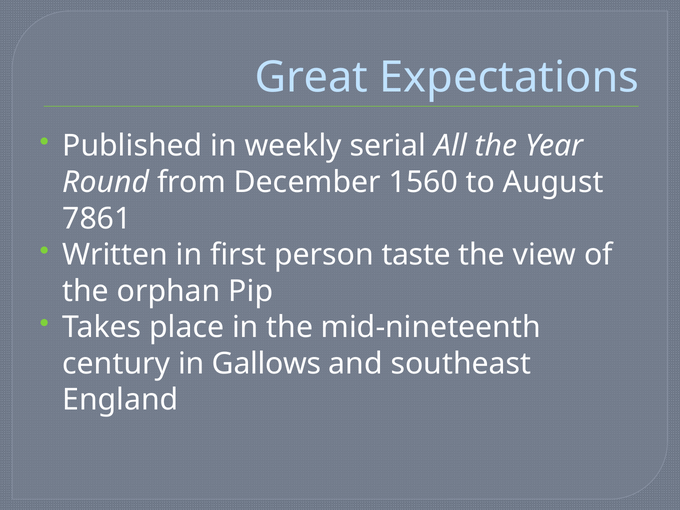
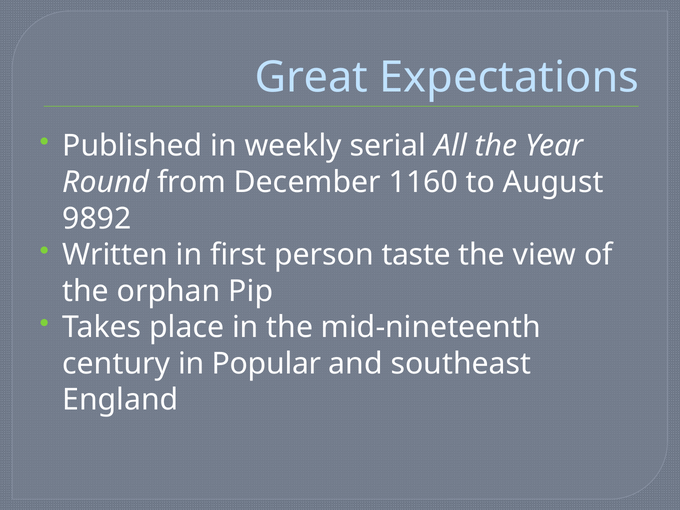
1560: 1560 -> 1160 (423, 182)
7861: 7861 -> 9892 (97, 219)
Gallows: Gallows -> Popular (267, 364)
